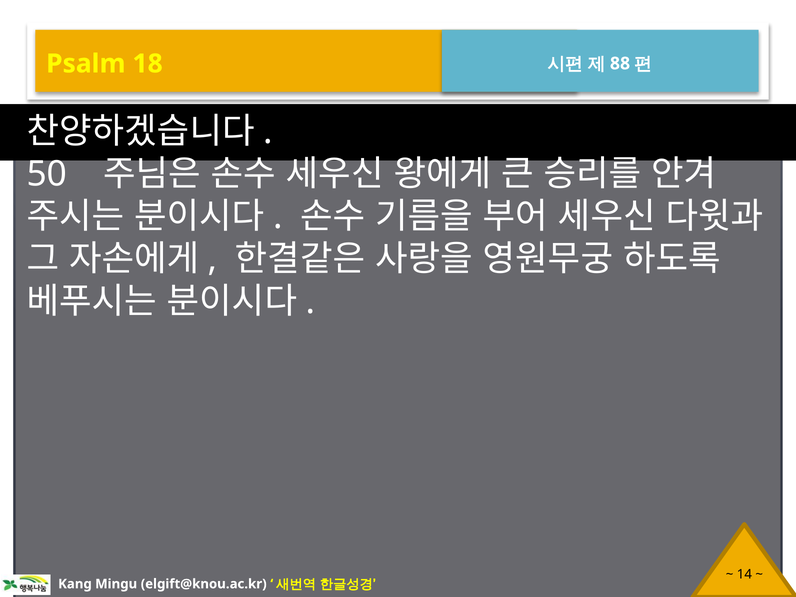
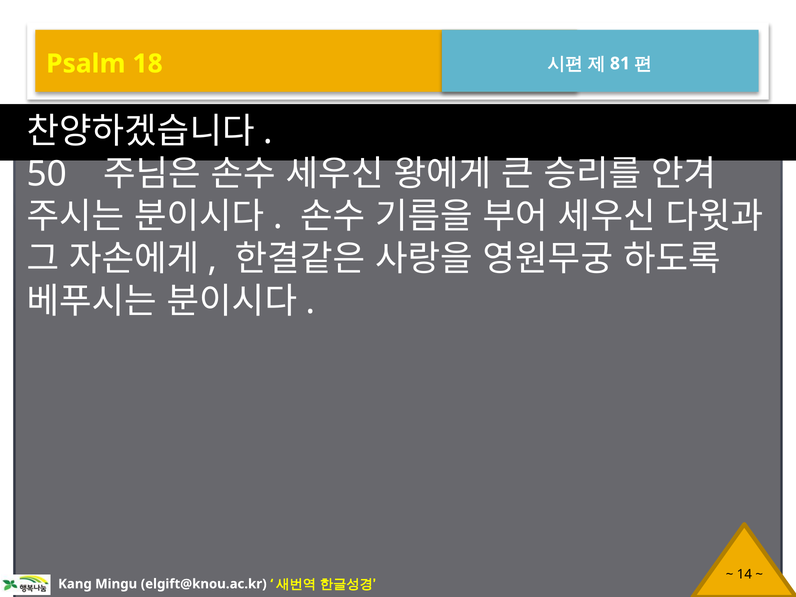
88: 88 -> 81 (620, 64)
